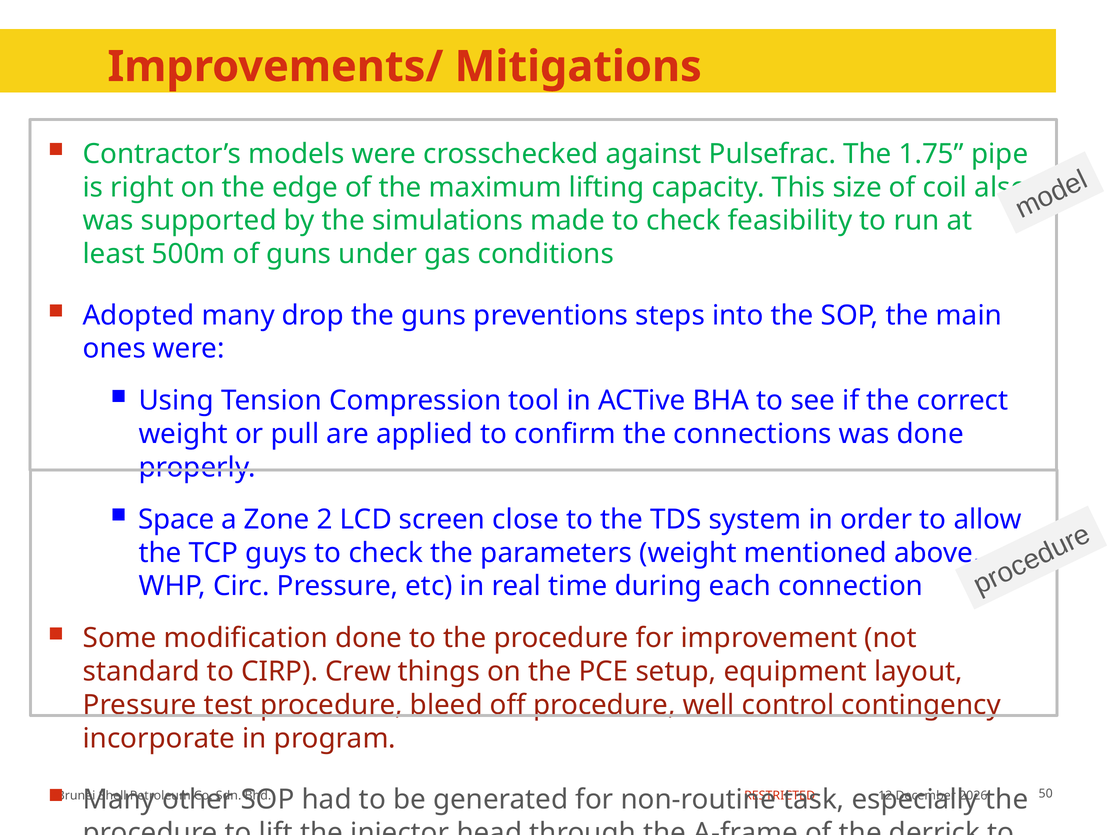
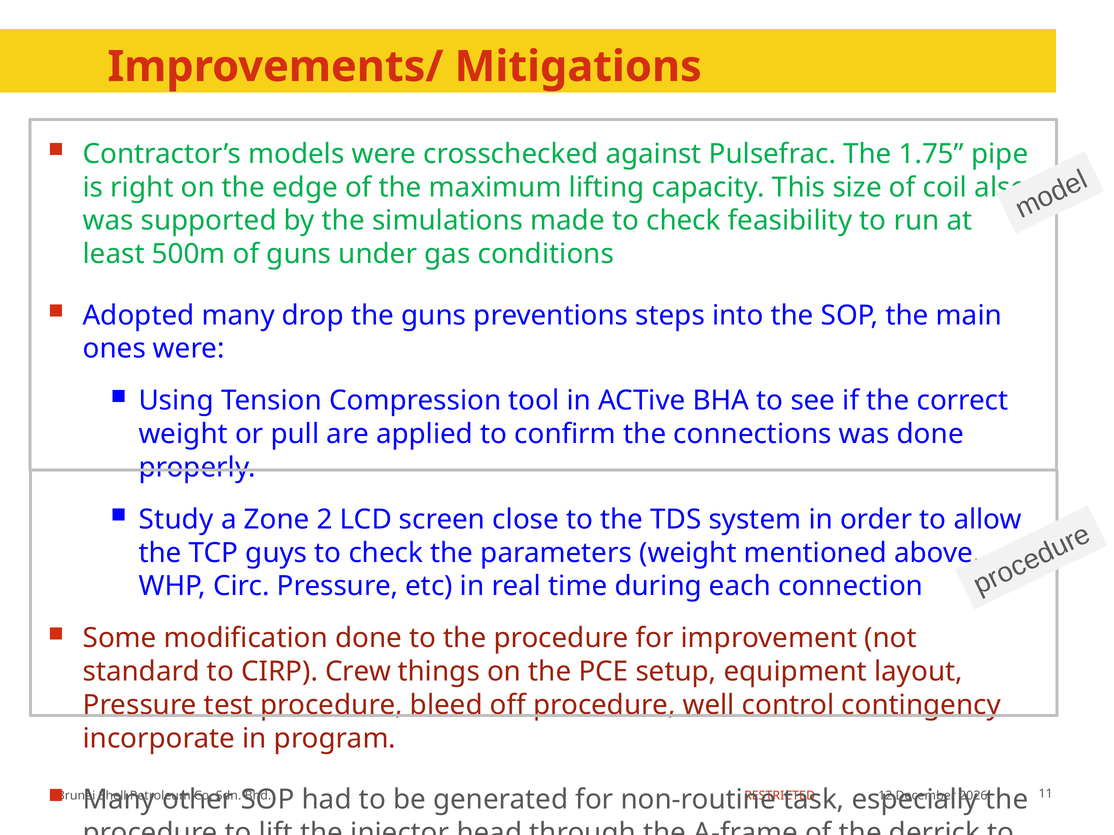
Space: Space -> Study (176, 520)
50: 50 -> 11 (1046, 794)
